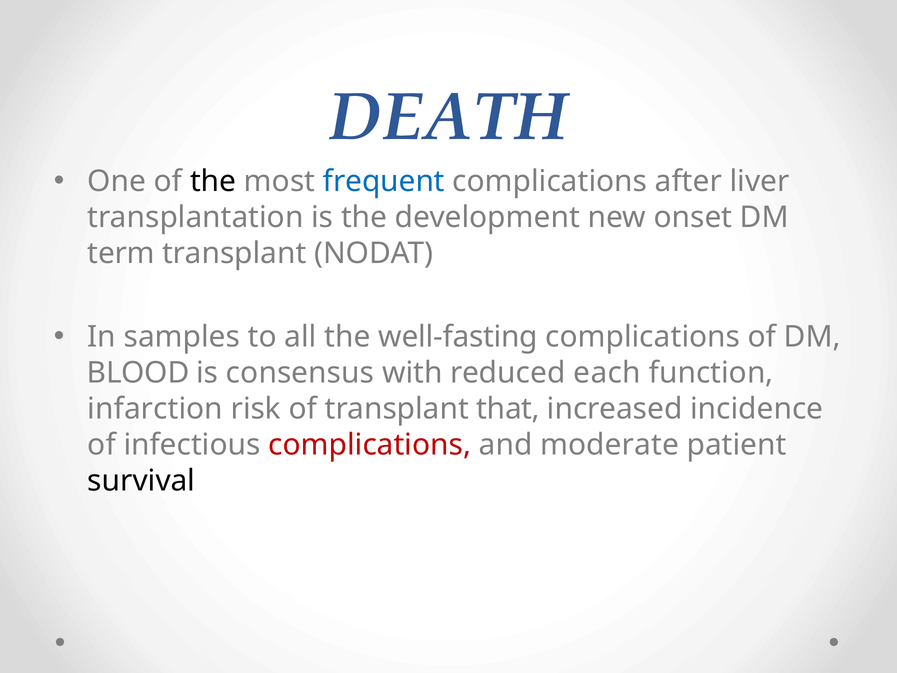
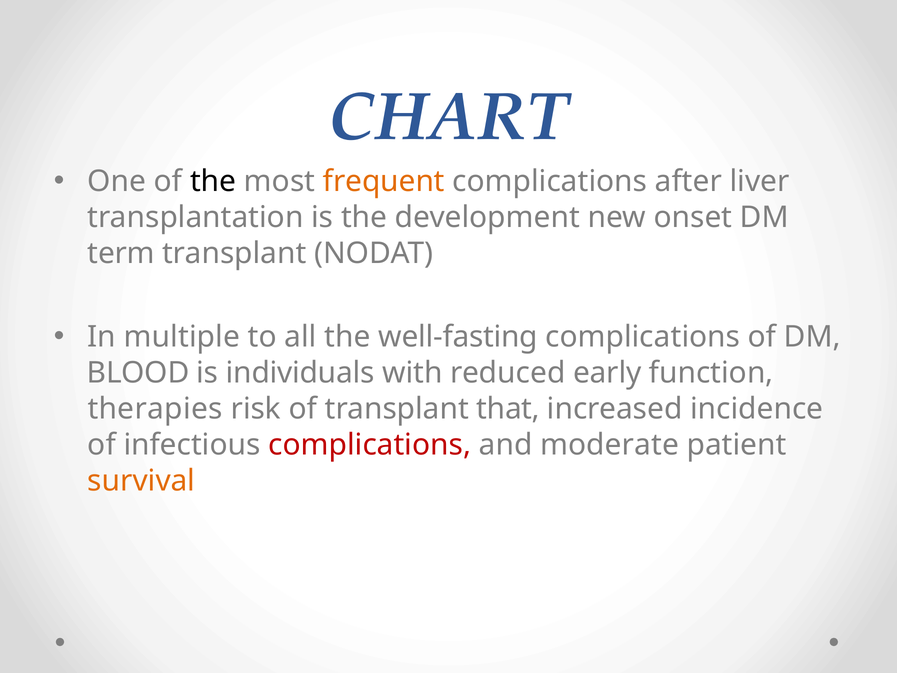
DEATH: DEATH -> CHART (448, 117)
frequent colour: blue -> orange (384, 182)
samples: samples -> multiple (182, 337)
consensus: consensus -> individuals (300, 373)
each: each -> early (607, 373)
infarction: infarction -> therapies (155, 409)
survival colour: black -> orange (141, 480)
